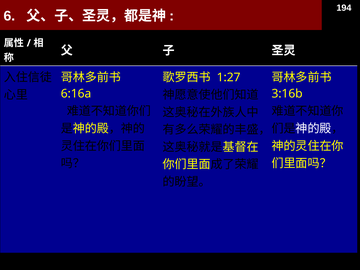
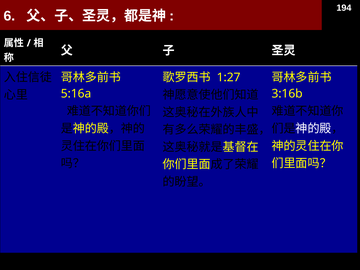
6:16a: 6:16a -> 5:16a (76, 94)
